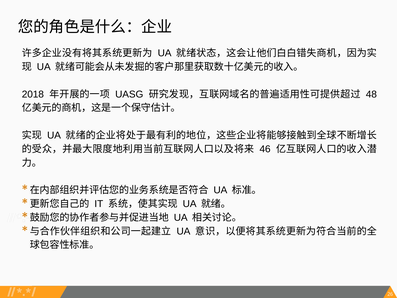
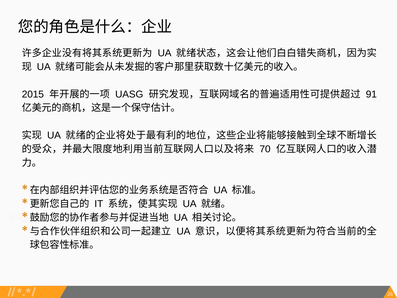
2018: 2018 -> 2015 (33, 94)
48: 48 -> 91 (371, 94)
46: 46 -> 70 (265, 149)
